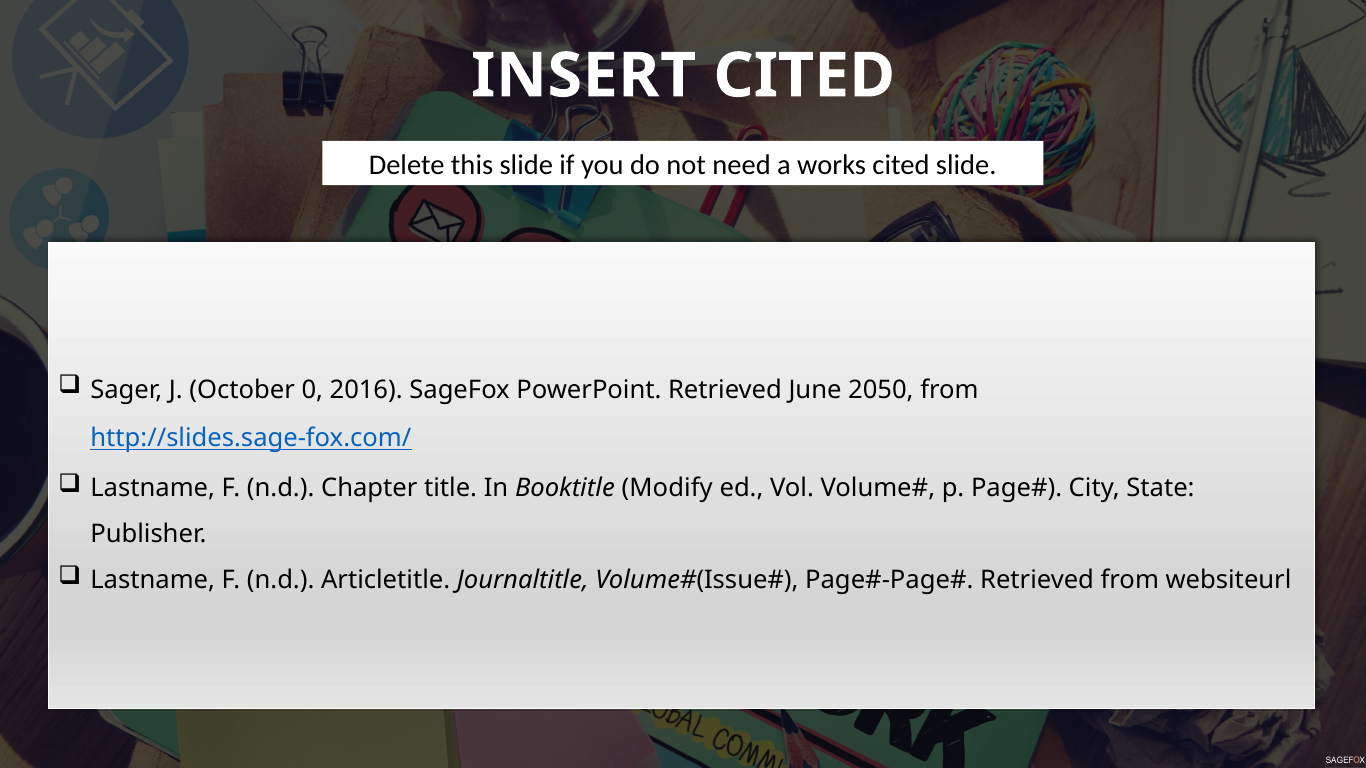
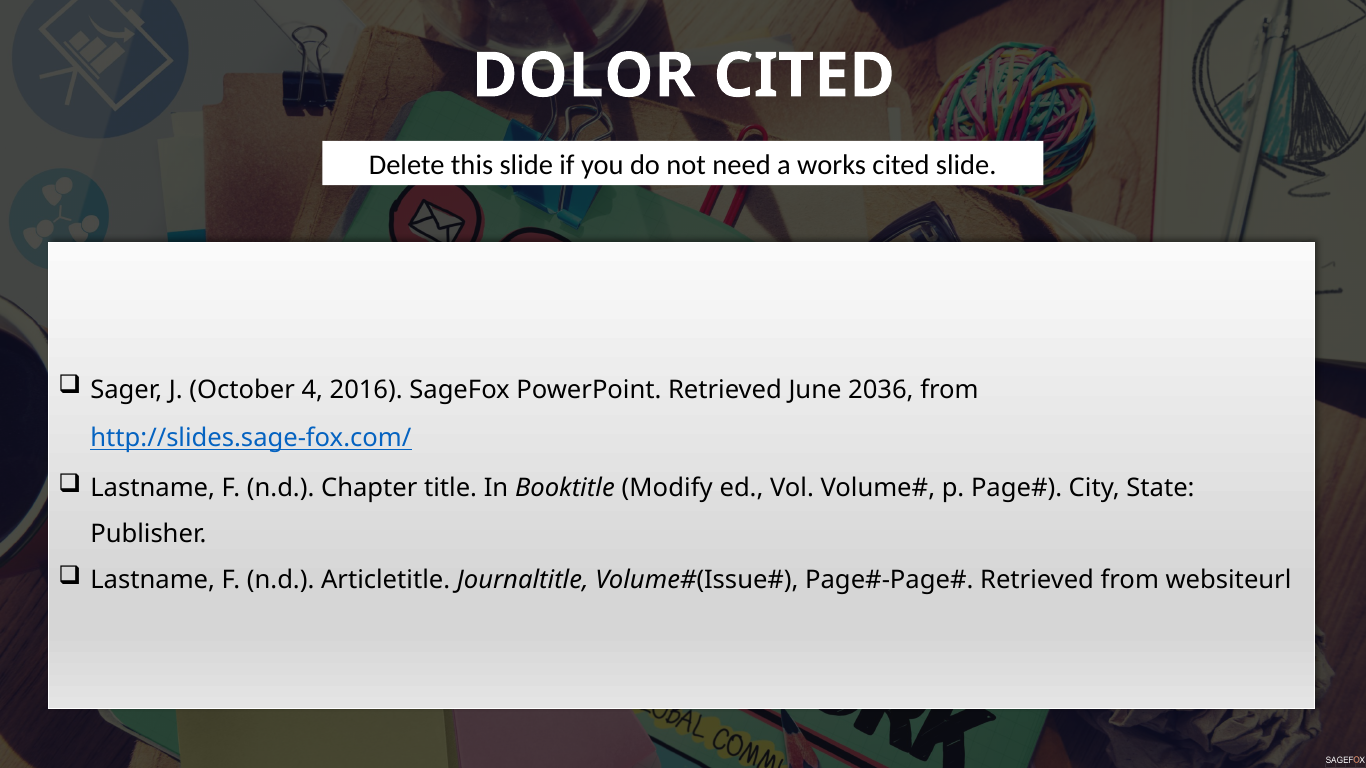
INSERT: INSERT -> DOLOR (584, 76)
0: 0 -> 4 (312, 390)
2050: 2050 -> 2036 (881, 390)
